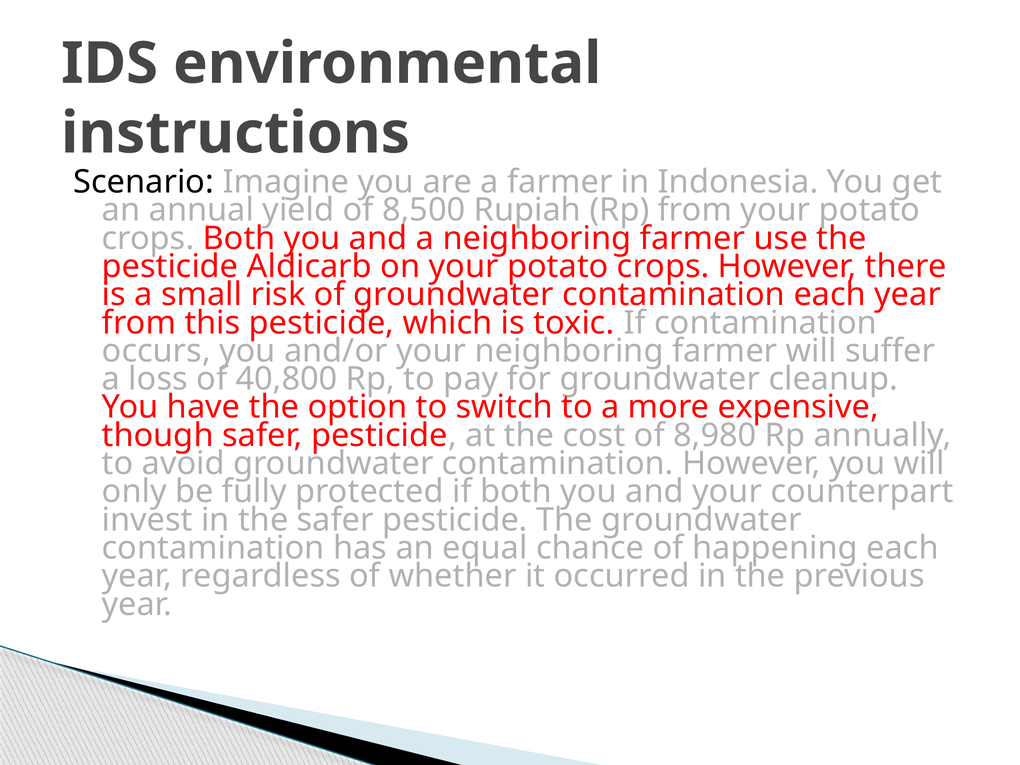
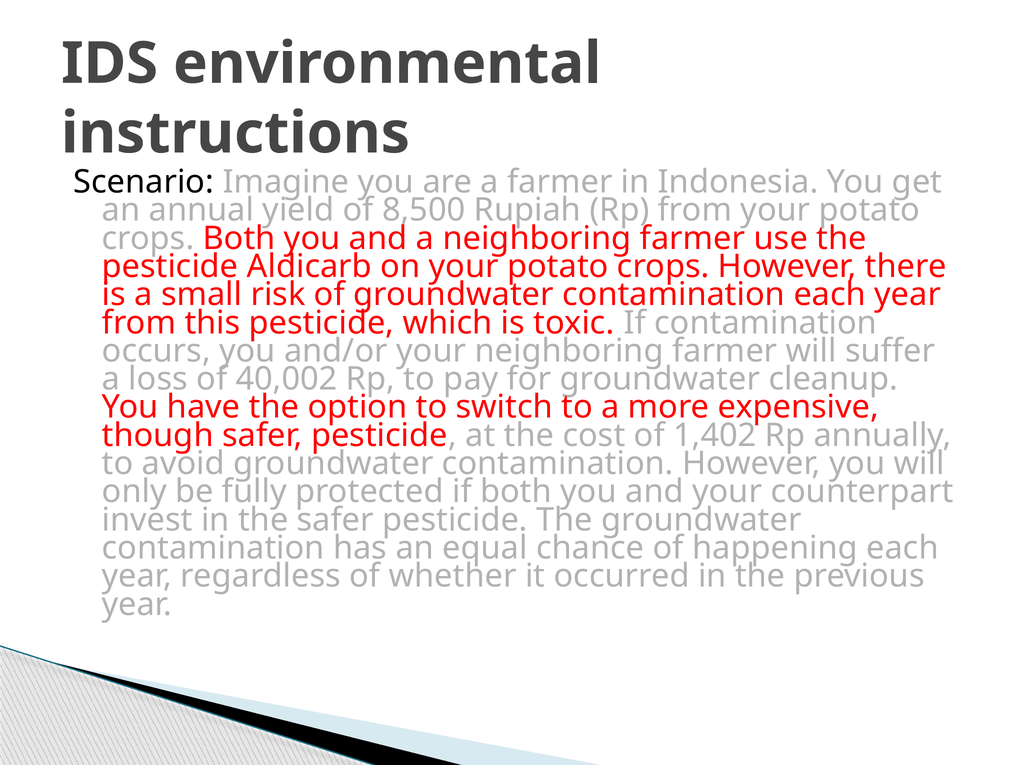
40,800: 40,800 -> 40,002 (287, 379)
8,980: 8,980 -> 1,402 (715, 435)
